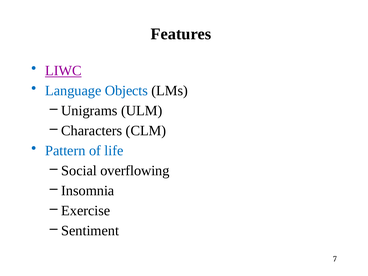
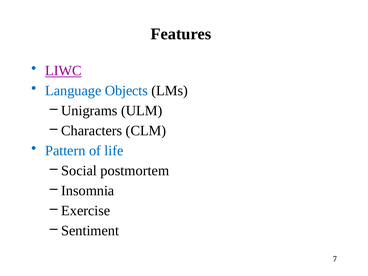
overflowing: overflowing -> postmortem (135, 171)
